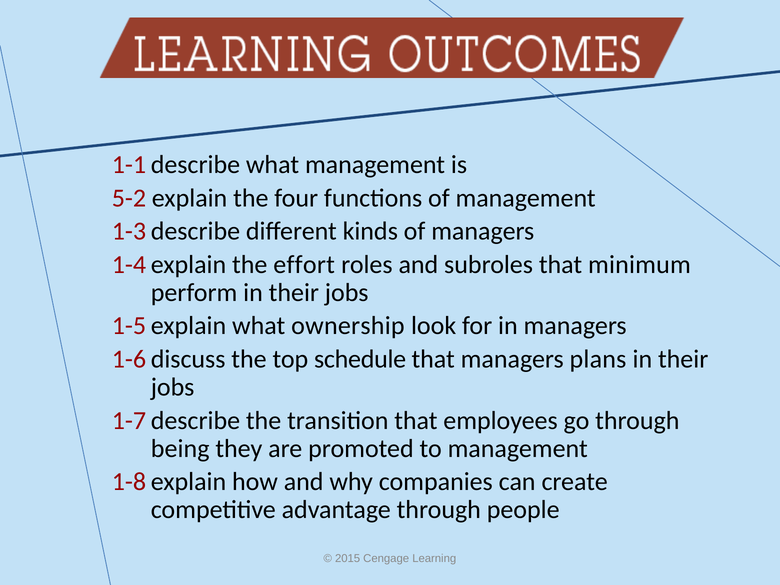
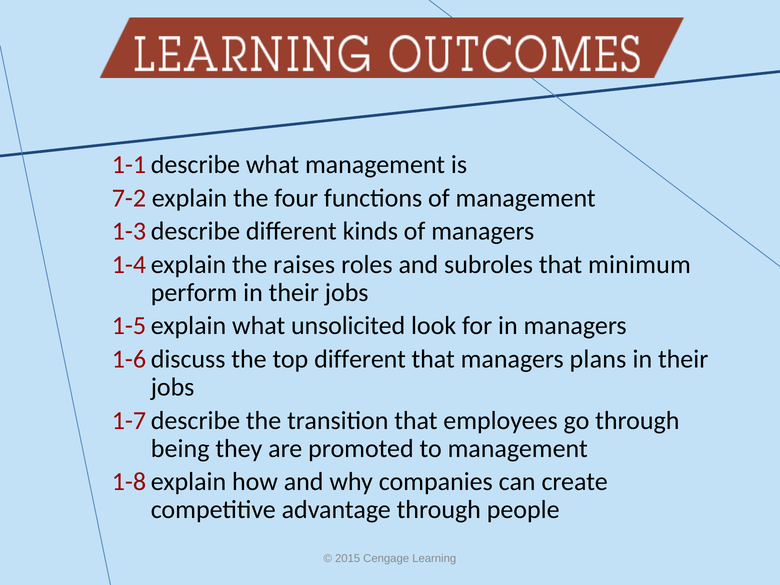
5-2: 5-2 -> 7-2 (129, 198)
effort: effort -> raises (304, 265)
ownership: ownership -> unsolicited (348, 326)
top schedule: schedule -> different (360, 359)
